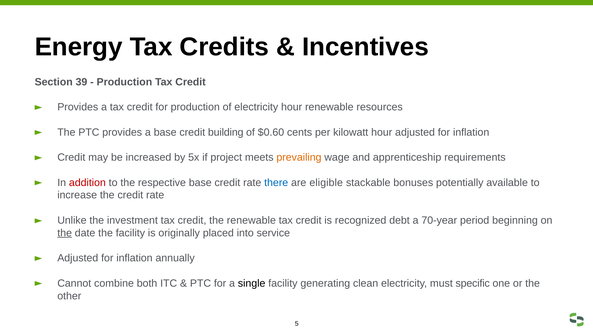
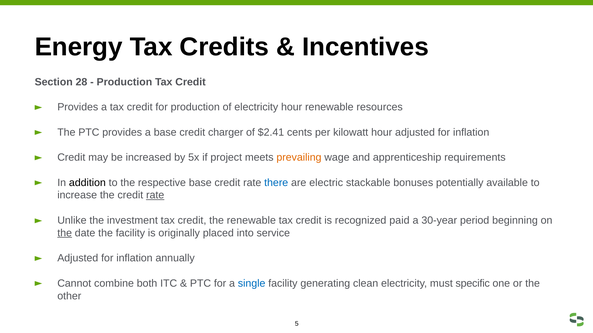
39: 39 -> 28 (81, 82)
building: building -> charger (226, 132)
$0.60: $0.60 -> $2.41 (271, 132)
addition colour: red -> black (87, 183)
eligible: eligible -> electric (326, 183)
rate underline: none -> present (155, 196)
debt: debt -> paid (399, 221)
70-year: 70-year -> 30-year (439, 221)
single colour: black -> blue (252, 284)
